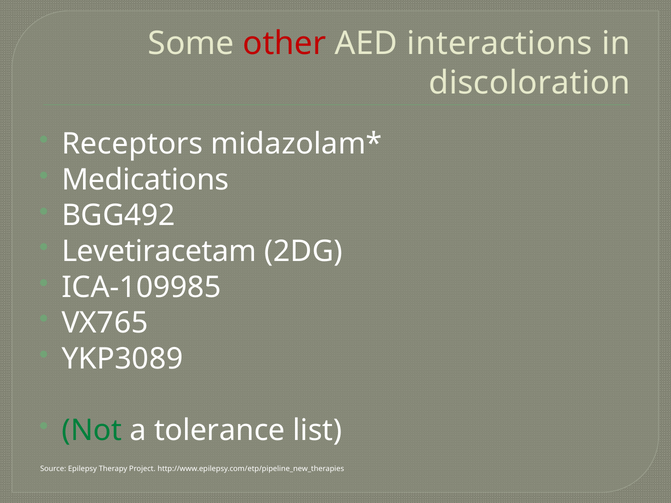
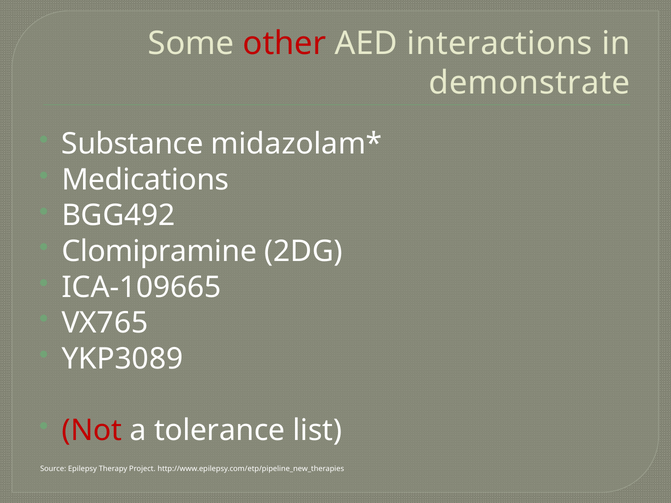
discoloration: discoloration -> demonstrate (530, 83)
Receptors: Receptors -> Substance (133, 144)
Levetiracetam: Levetiracetam -> Clomipramine (159, 252)
ICA-109985: ICA-109985 -> ICA-109665 (142, 287)
Not colour: green -> red (92, 431)
